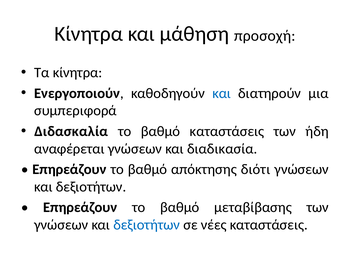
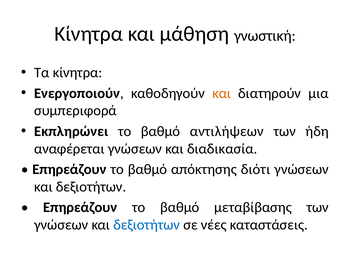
προσοχή: προσοχή -> γνωστική (265, 36)
και colour: blue -> orange (222, 93)
Διδασκαλία: Διδασκαλία -> Εκπληρώνει (71, 131)
βαθμό καταστάσεις: καταστάσεις -> αντιλήψεων (227, 131)
